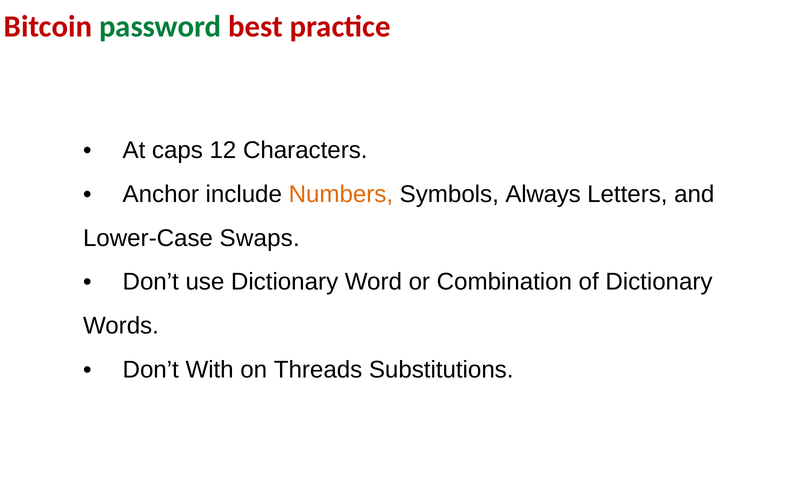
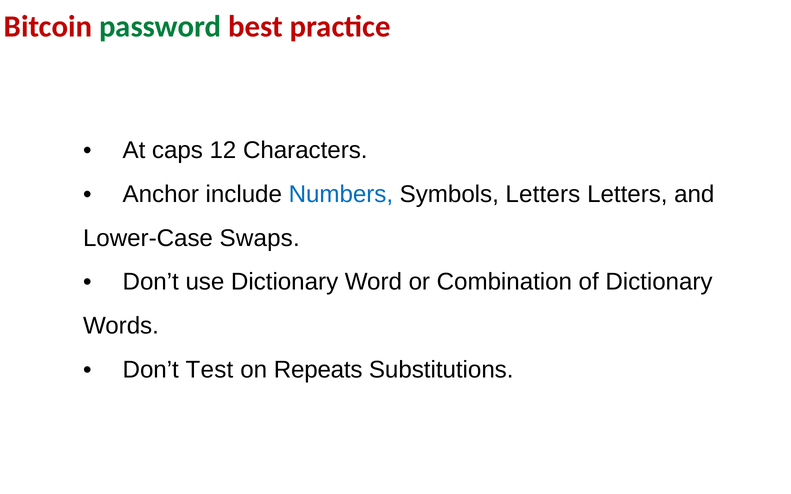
Numbers colour: orange -> blue (341, 194)
Symbols Always: Always -> Letters (543, 194)
With: With -> Test (209, 370)
Threads: Threads -> Repeats (318, 370)
